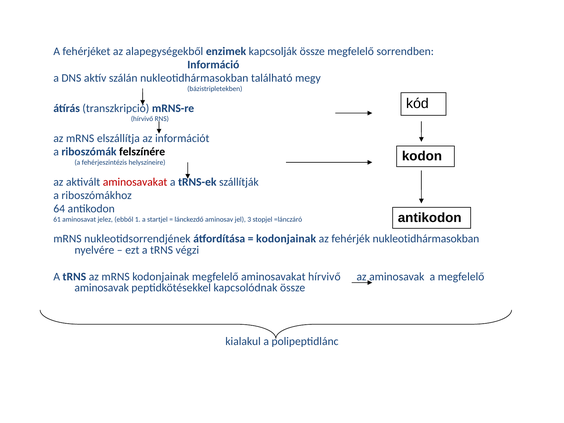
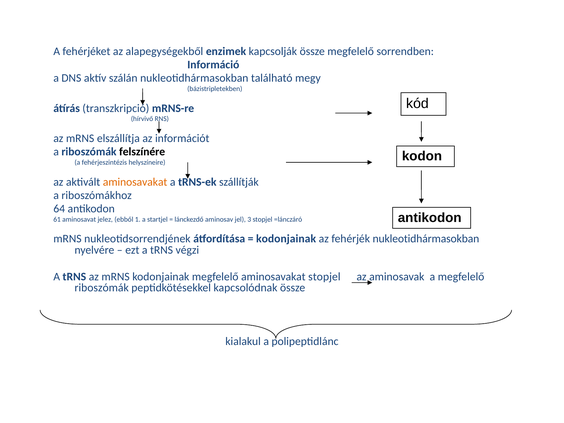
aminosavakat colour: red -> orange (135, 182)
aminosavakat hírvivő: hírvivő -> stopjel (324, 277)
aminosavak: aminosavak -> riboszómák (102, 288)
